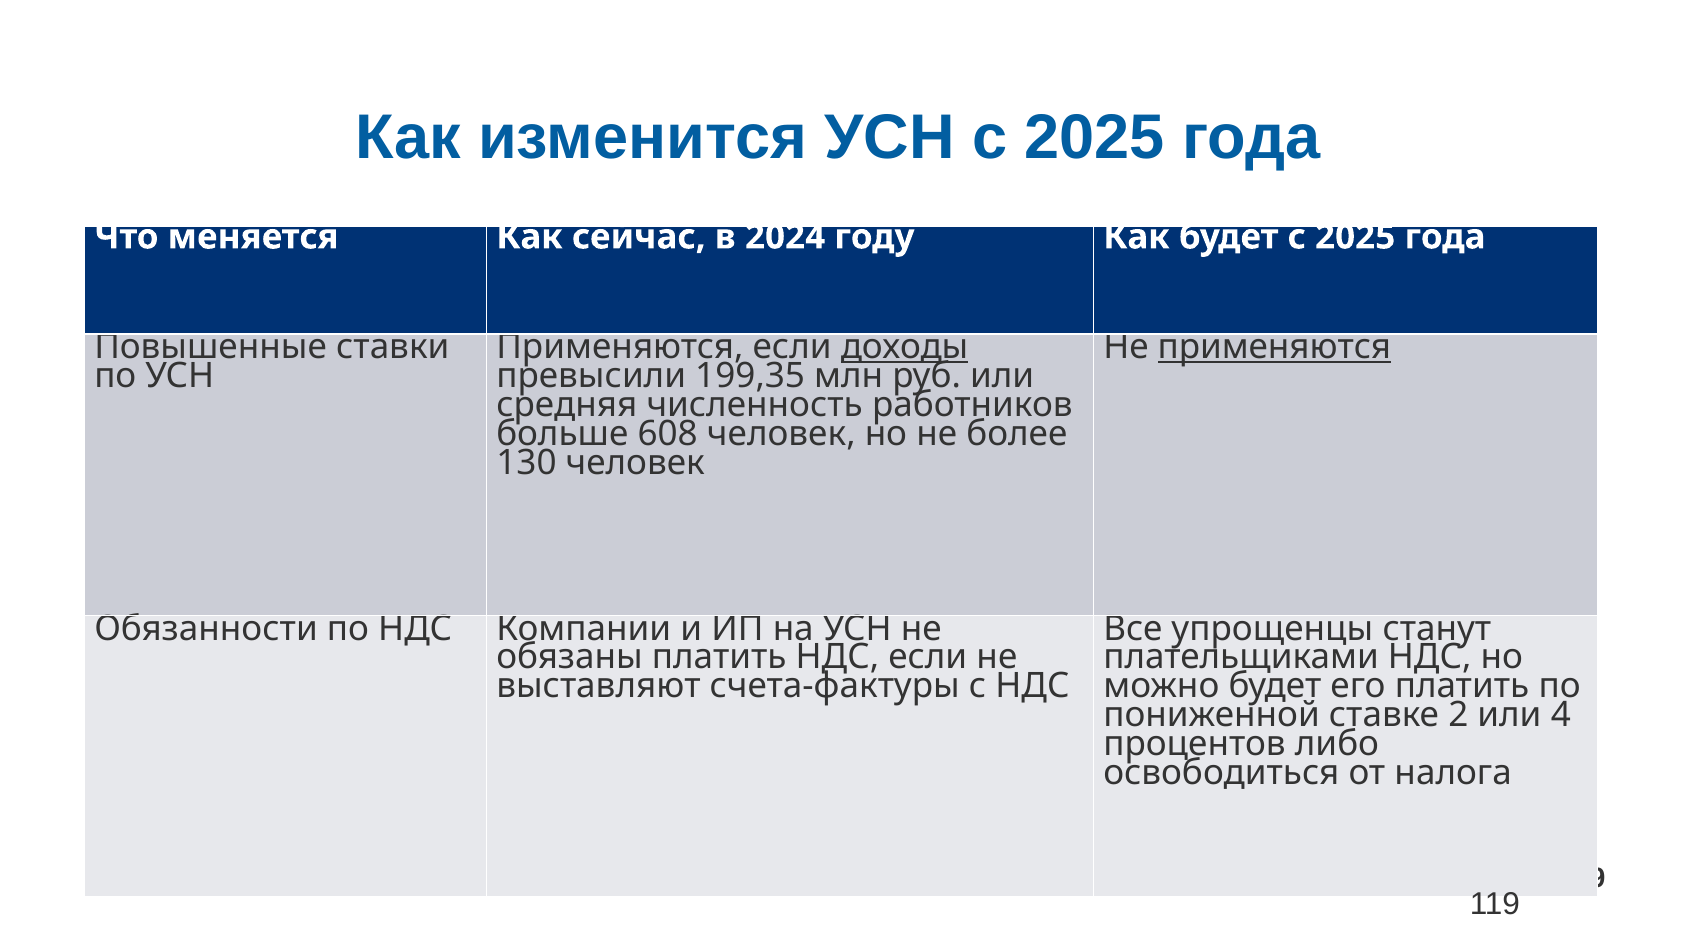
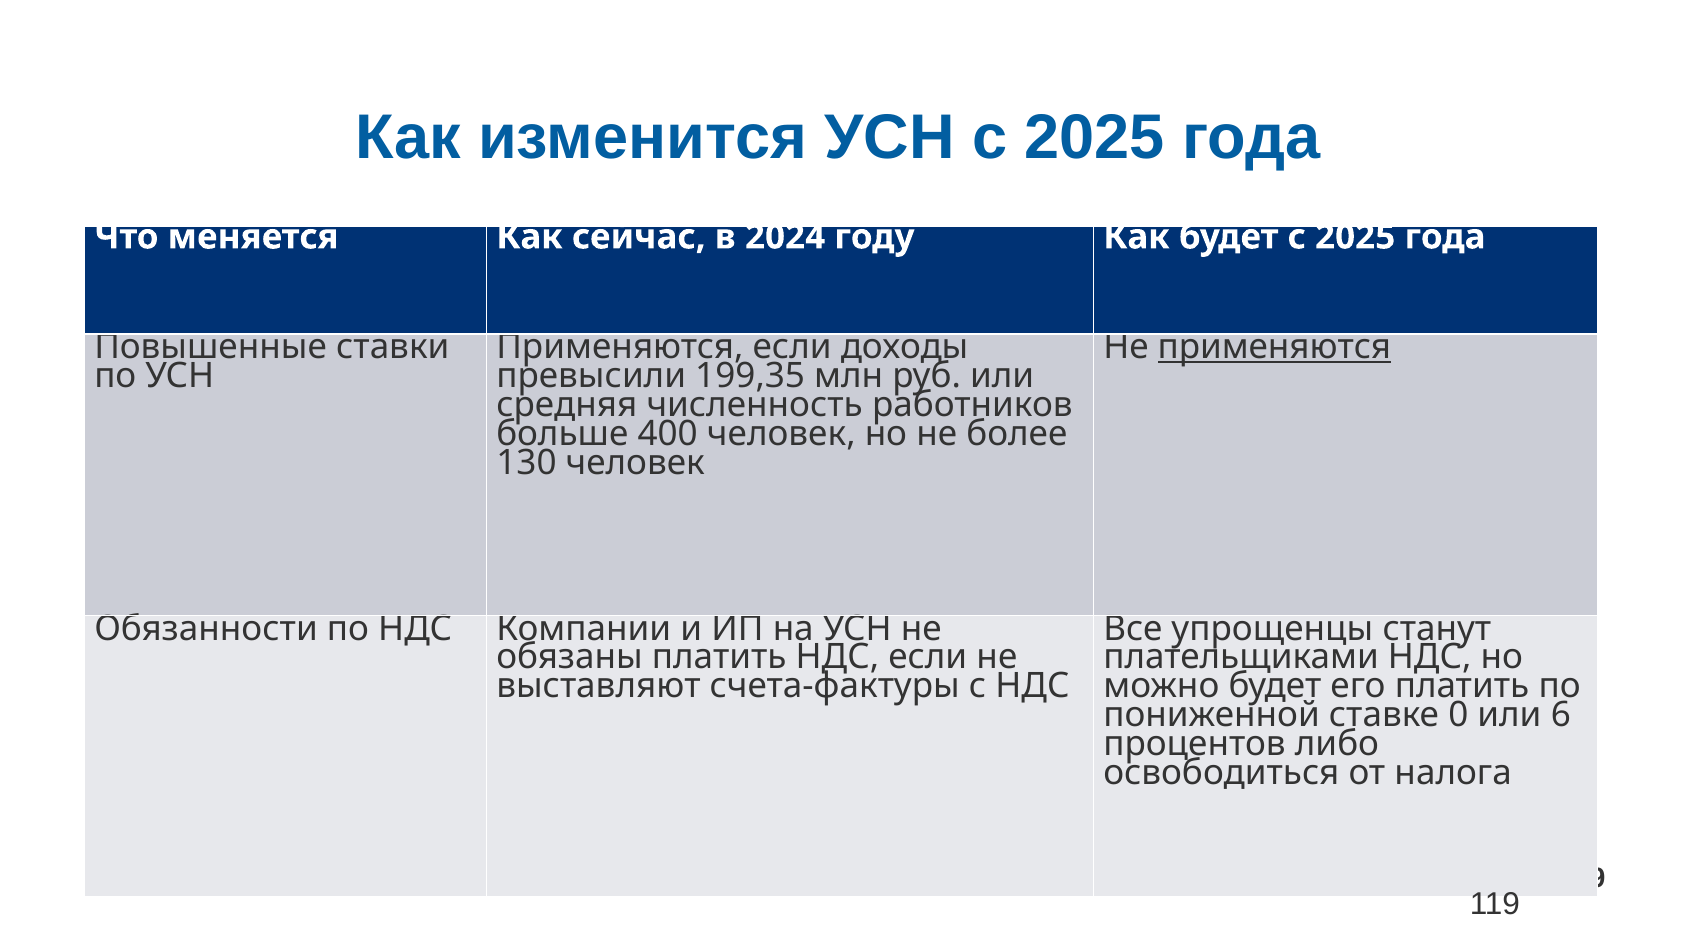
доходы underline: present -> none (904, 347)
608: 608 -> 400 (668, 434)
2: 2 -> 0 (1458, 715)
4: 4 -> 6 (1561, 715)
